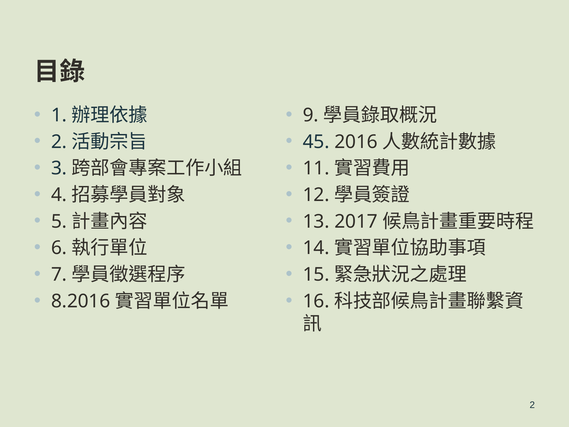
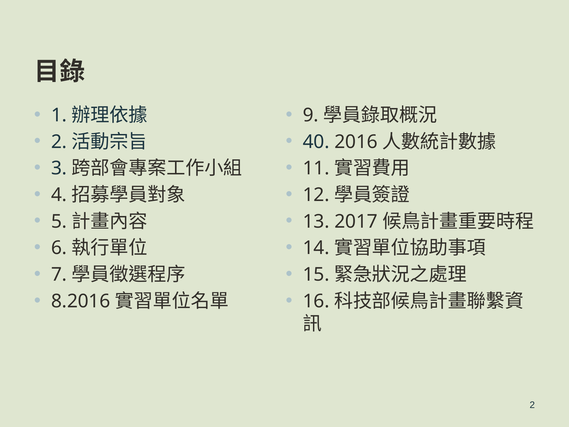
45: 45 -> 40 (316, 142)
